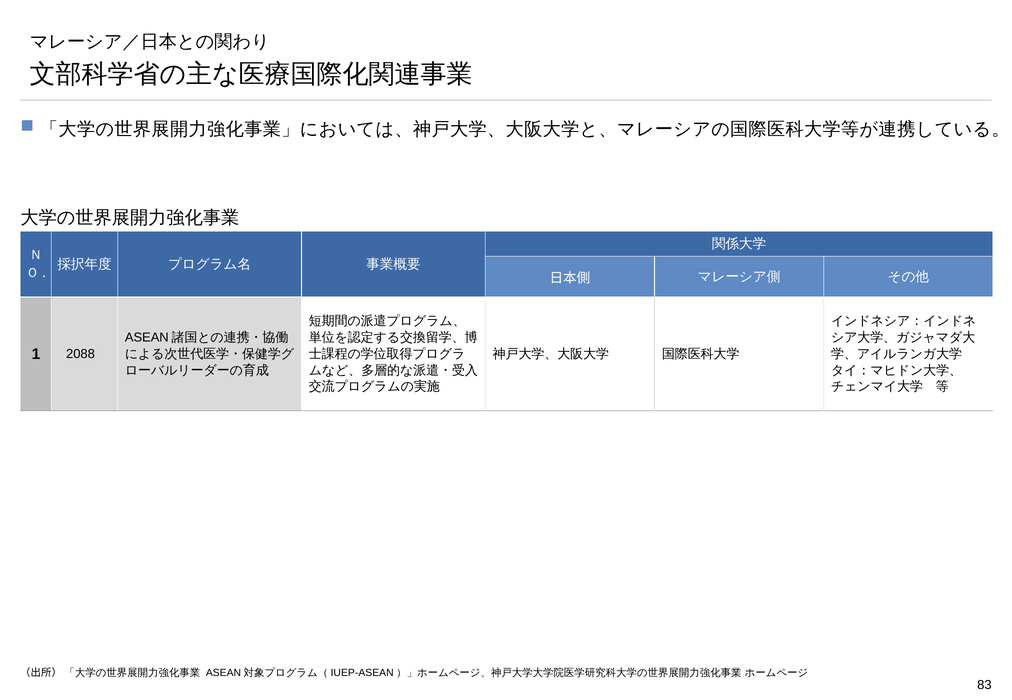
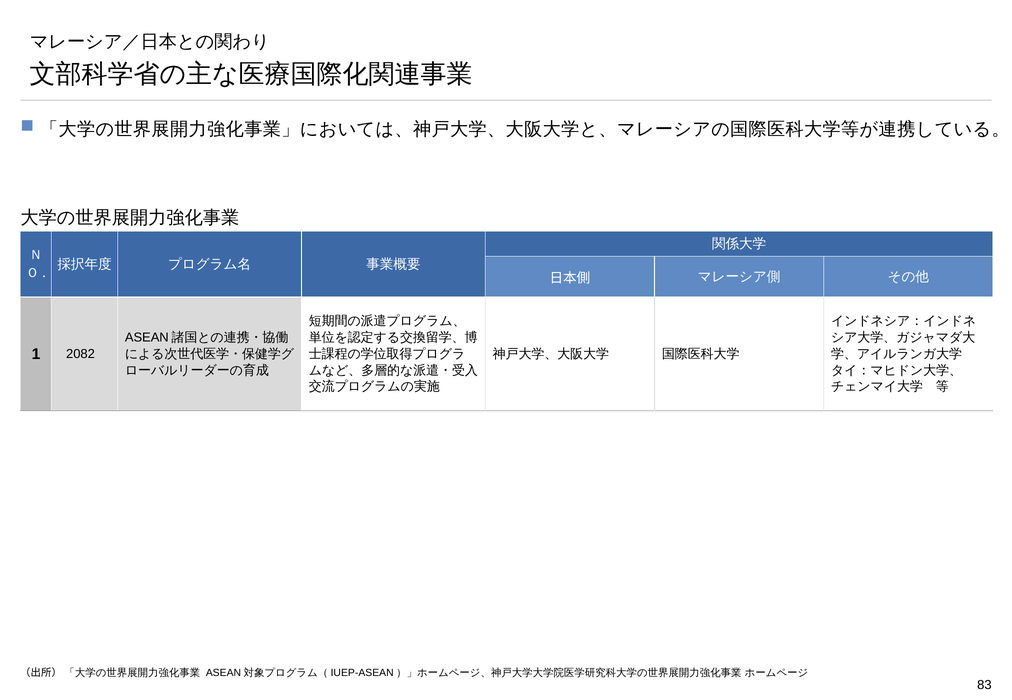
2088: 2088 -> 2082 (80, 354)
